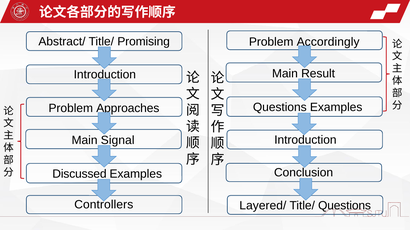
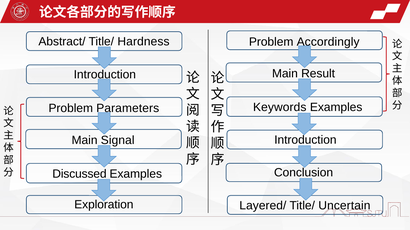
Promising: Promising -> Hardness (143, 42)
Questions: Questions -> Keywords (280, 107)
Approaches: Approaches -> Parameters (128, 109)
Controllers: Controllers -> Exploration (104, 205)
Title/ Questions: Questions -> Uncertain (344, 206)
